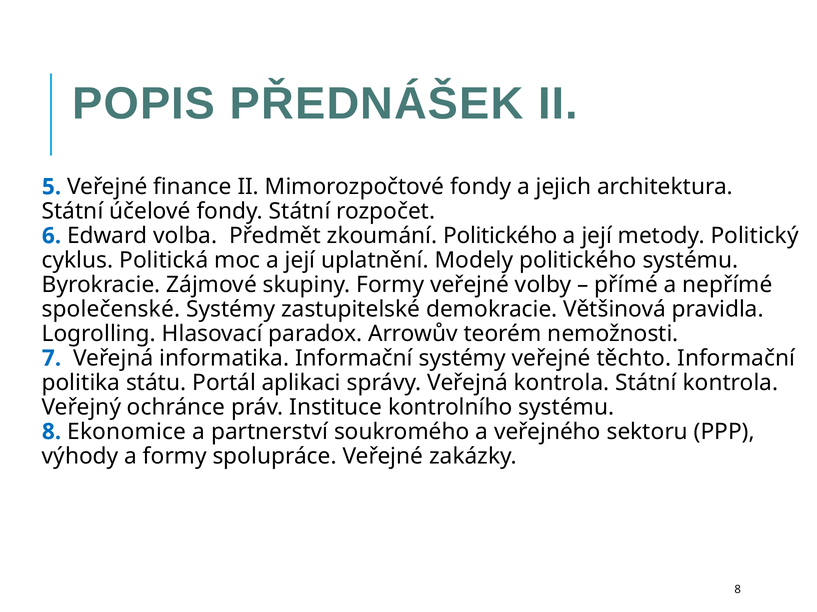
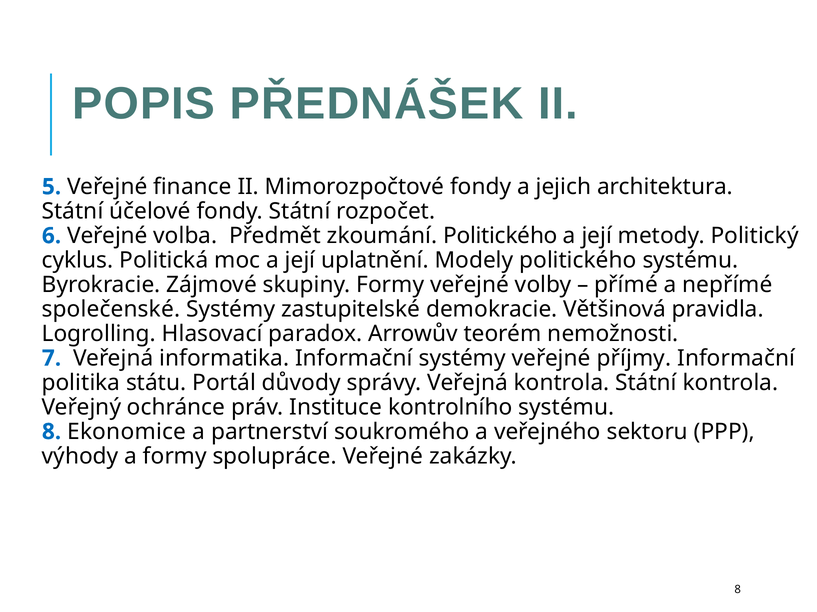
6 Edward: Edward -> Veřejné (107, 236)
těchto: těchto -> příjmy (634, 359)
aplikaci: aplikaci -> důvody (301, 383)
